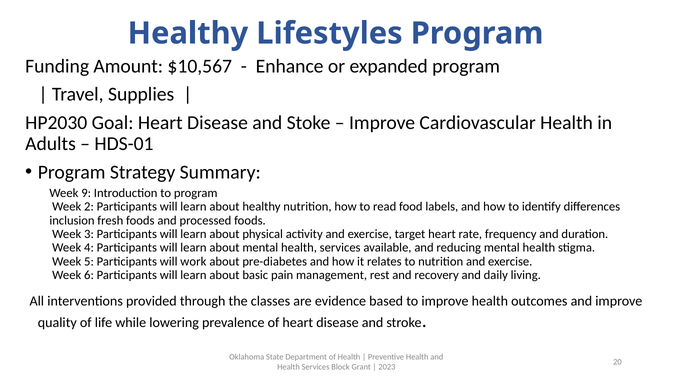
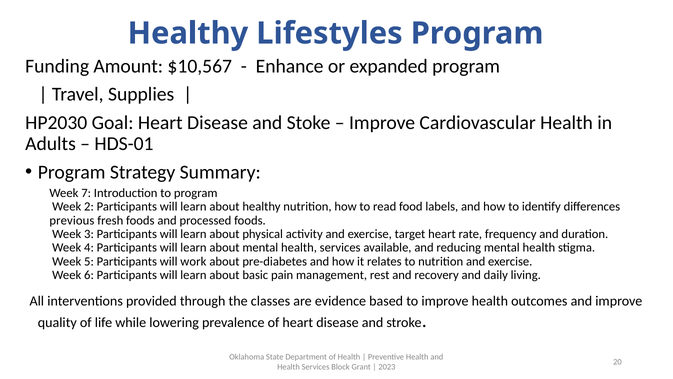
9: 9 -> 7 (86, 193)
inclusion: inclusion -> previous (72, 220)
